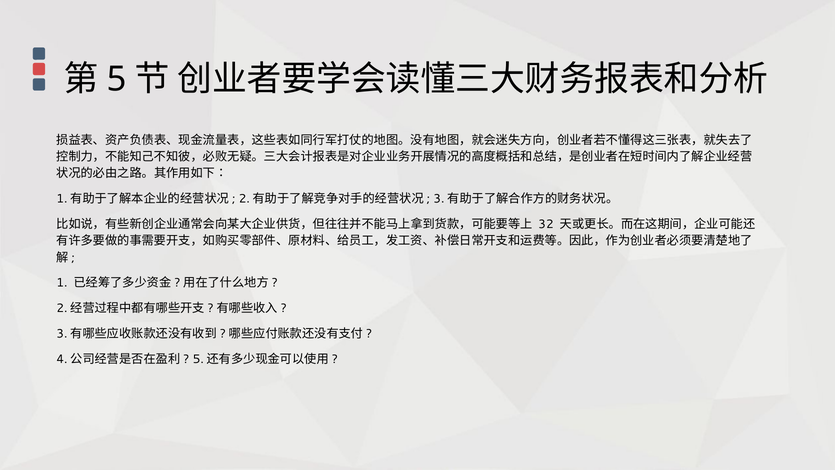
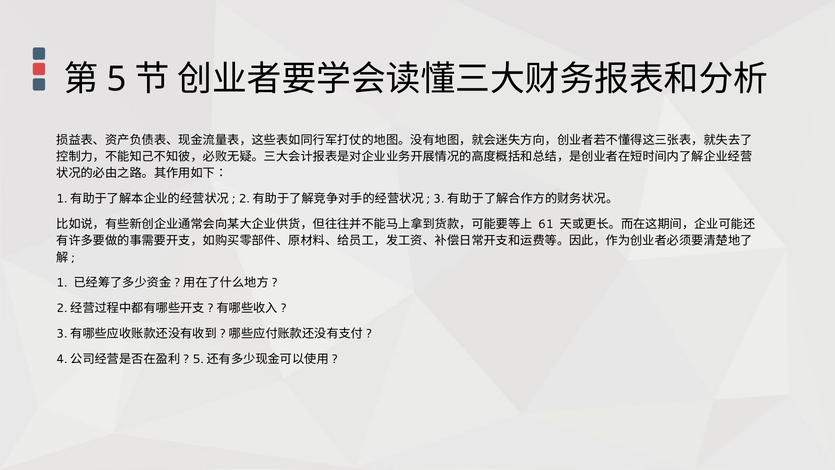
32: 32 -> 61 (546, 224)
